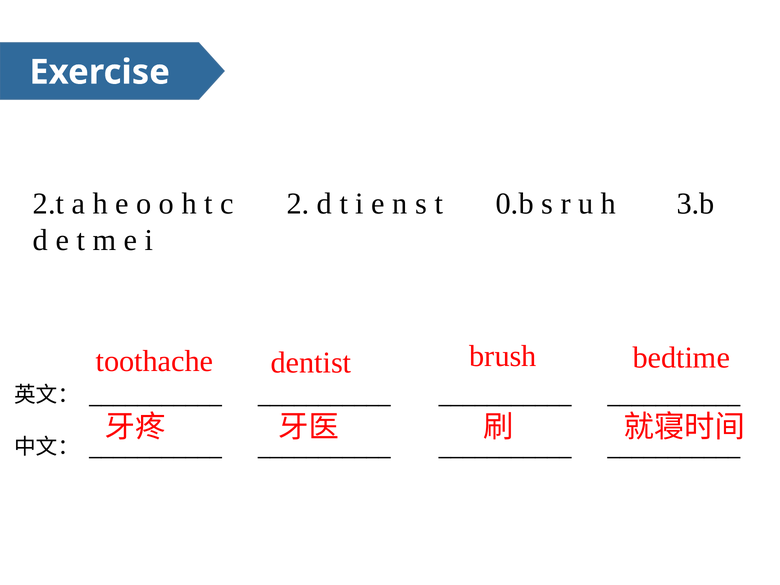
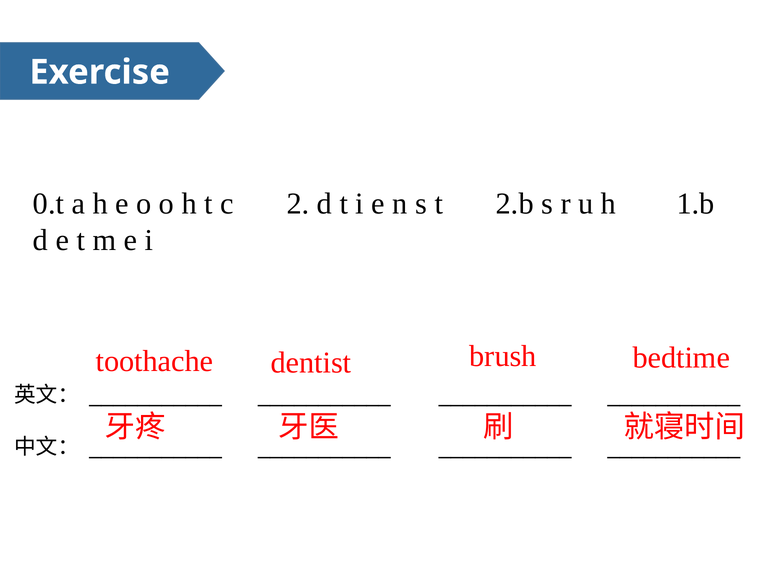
2.t: 2.t -> 0.t (48, 204)
0.b: 0.b -> 2.b (515, 204)
3.b: 3.b -> 1.b (696, 204)
